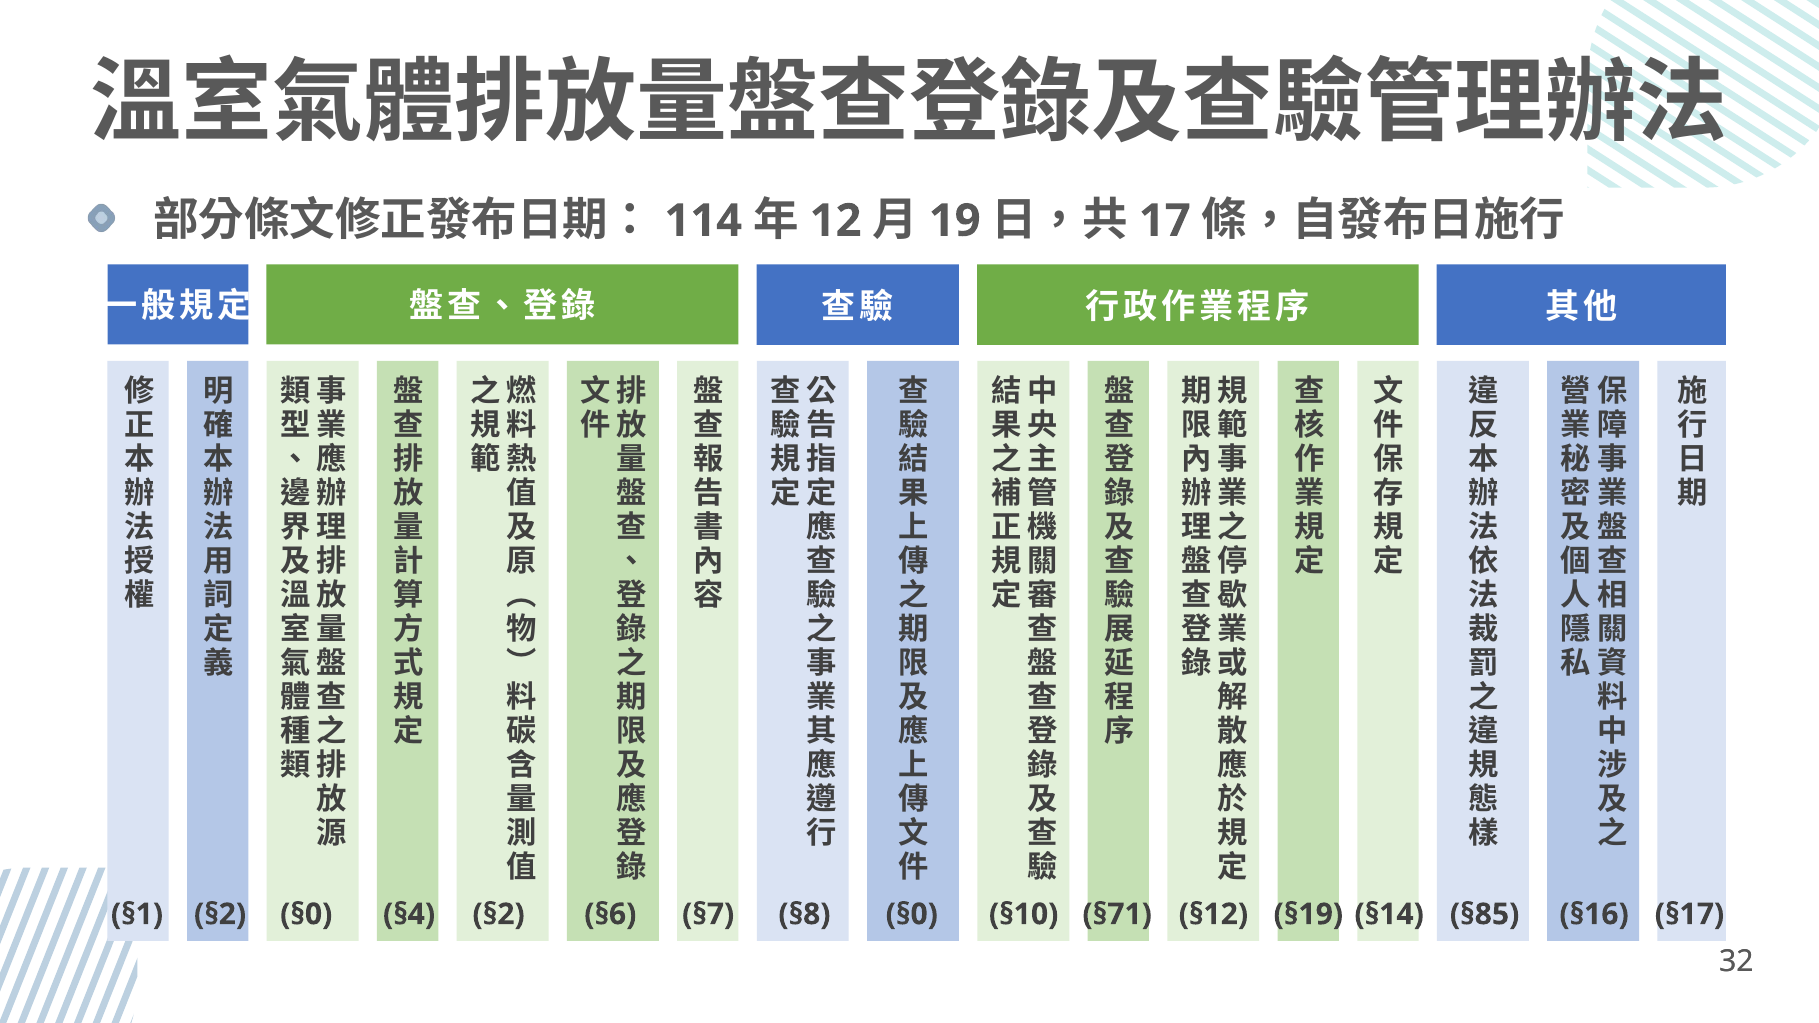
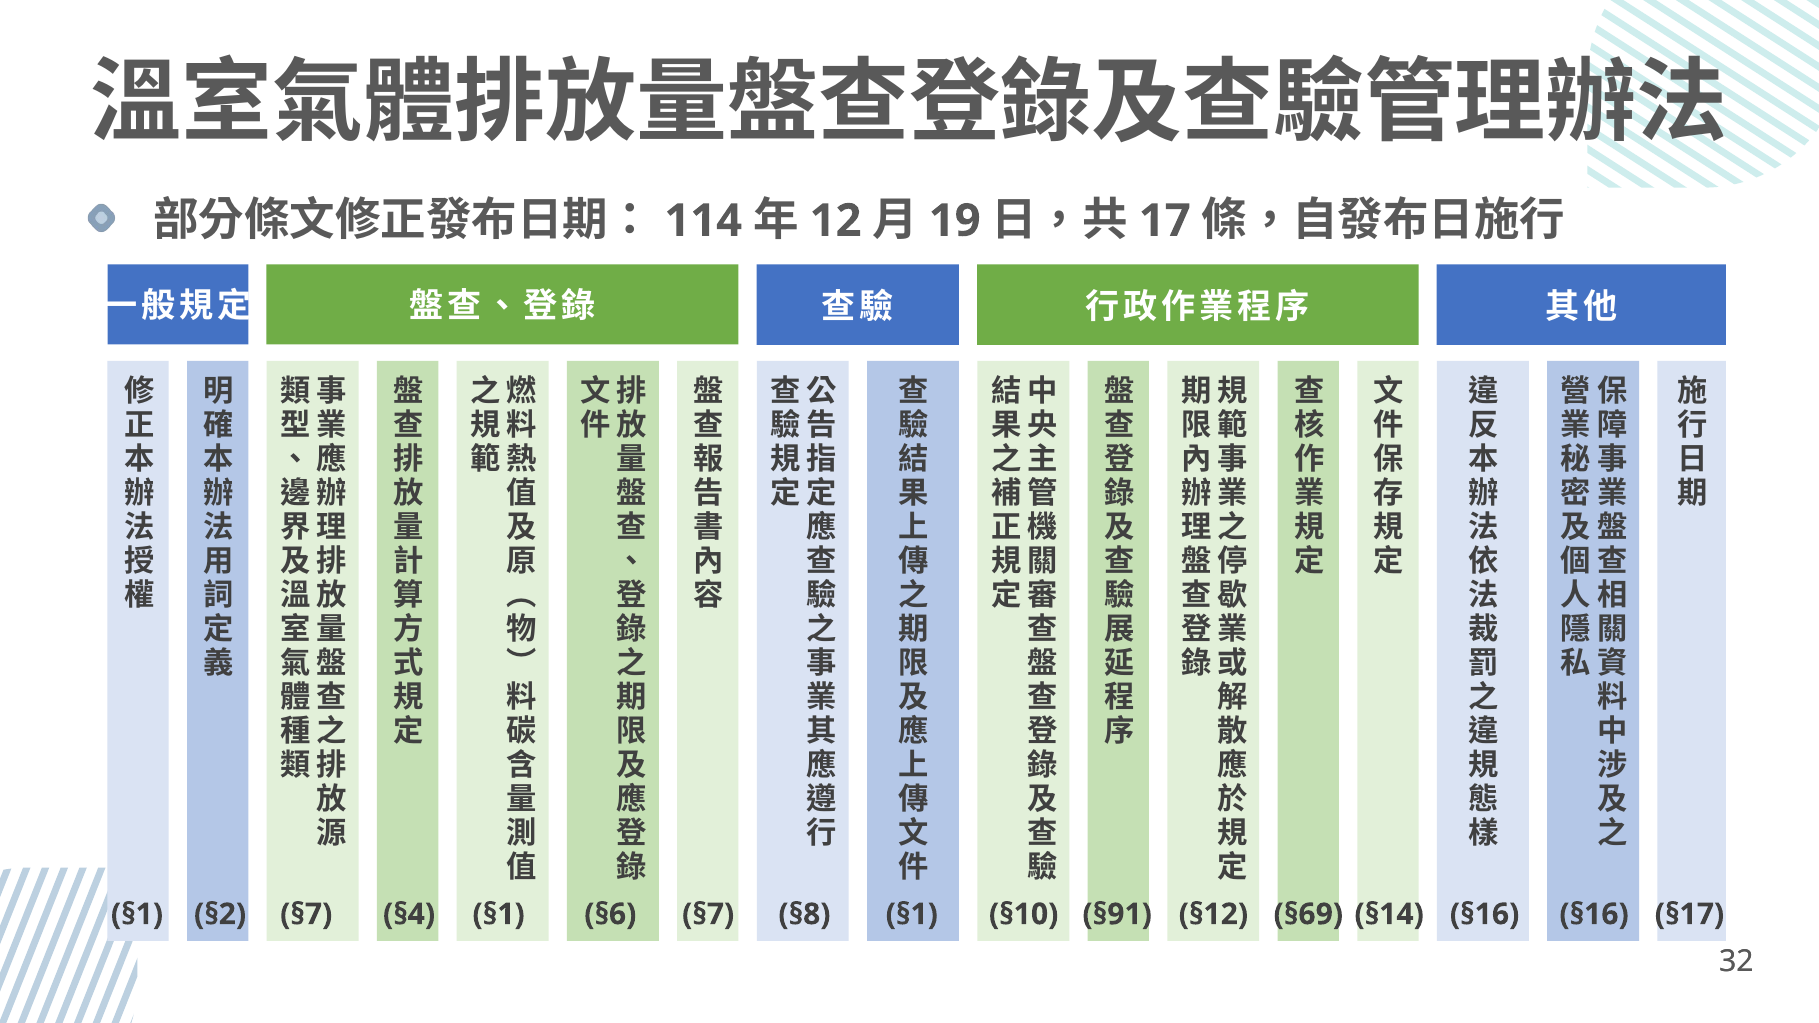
§2 §0: §0 -> §7 (306, 914)
§4 §2: §2 -> §1 (499, 914)
§8 §0: §0 -> §1 (912, 914)
§71: §71 -> §91 (1117, 914)
§19: §19 -> §69 (1308, 914)
§14 §85: §85 -> §16 (1485, 914)
